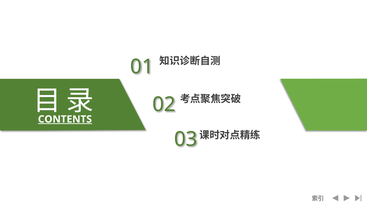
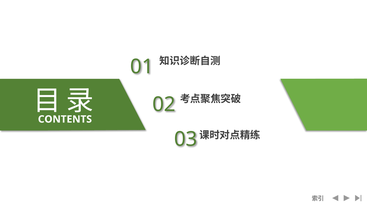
CONTENTS underline: present -> none (65, 119)
